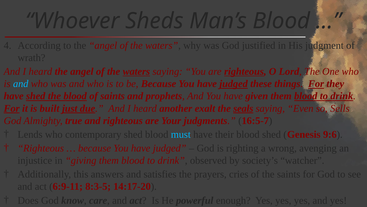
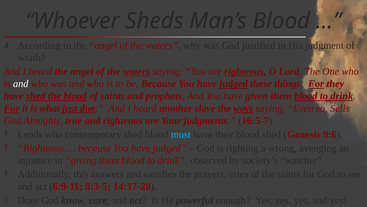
and colour: light blue -> white (21, 84)
built: built -> what (50, 108)
exalt: exalt -> slave (205, 108)
seals: seals -> ways (243, 108)
